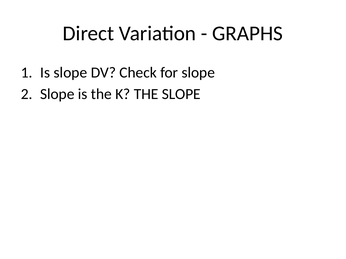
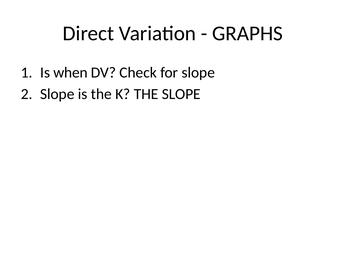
Is slope: slope -> when (71, 73)
